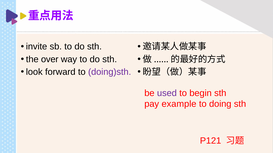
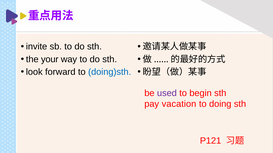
over: over -> your (50, 59)
doing)sth colour: purple -> blue (110, 72)
example: example -> vacation (179, 104)
